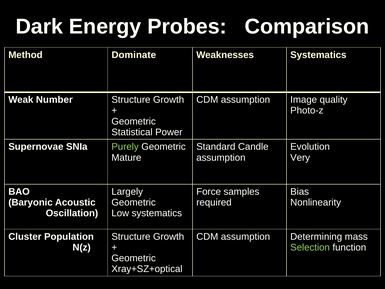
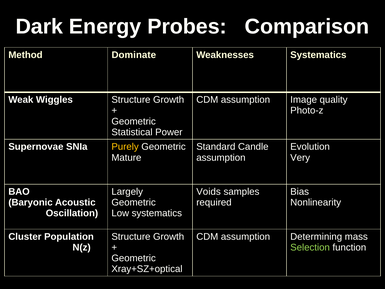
Number: Number -> Wiggles (54, 100)
Purely colour: light green -> yellow (125, 147)
Force: Force -> Voids (209, 192)
